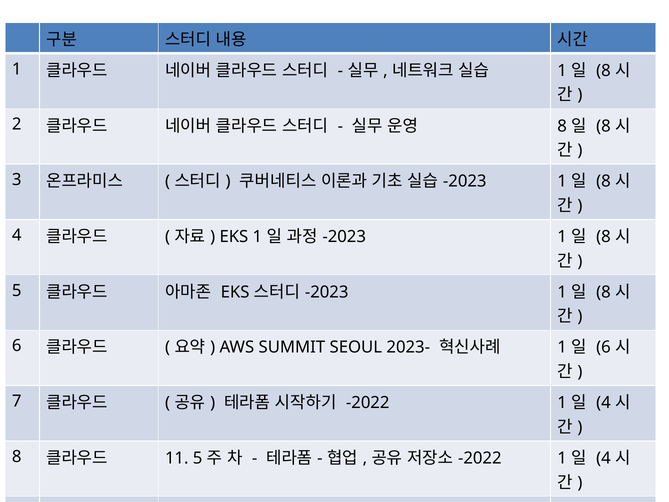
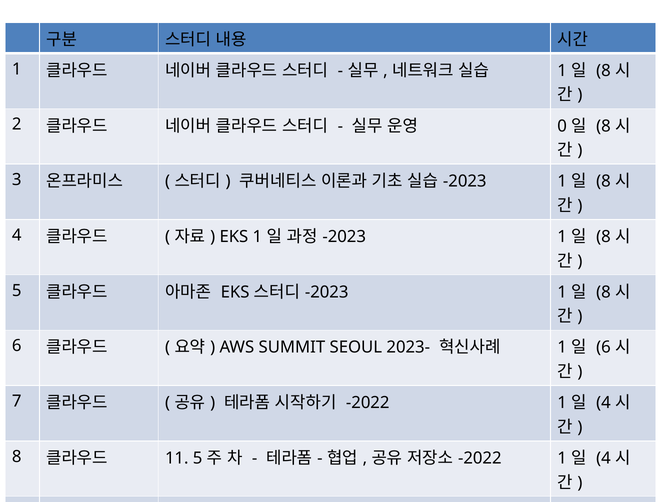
8: 8 -> 0 (562, 126)
